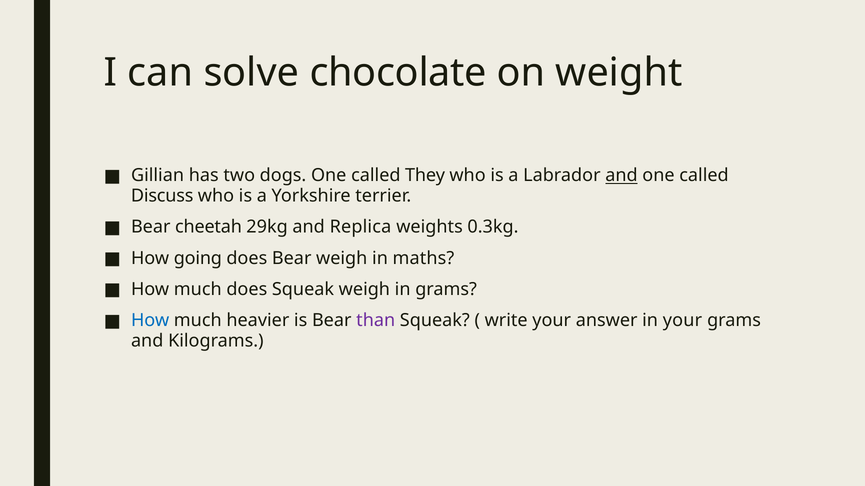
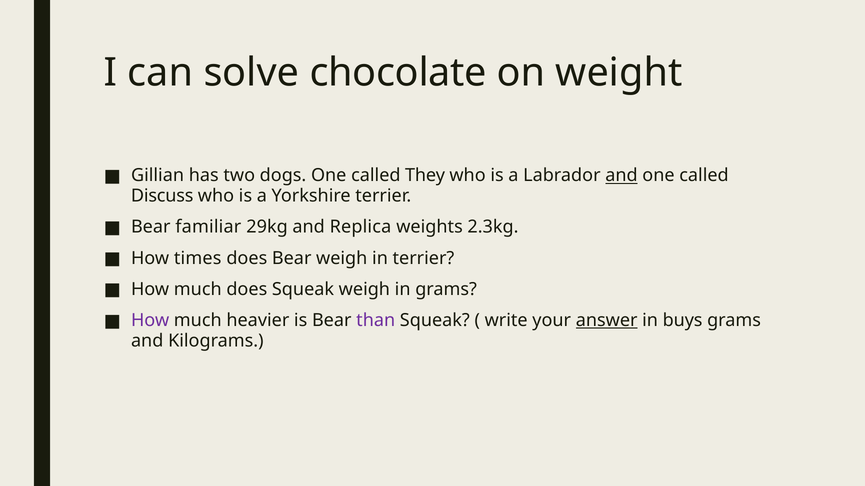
cheetah: cheetah -> familiar (208, 227)
0.3kg: 0.3kg -> 2.3kg (493, 227)
going: going -> times (198, 258)
in maths: maths -> terrier (423, 258)
How colour: blue -> purple (150, 321)
answer underline: none -> present (607, 321)
in your: your -> buys (683, 321)
